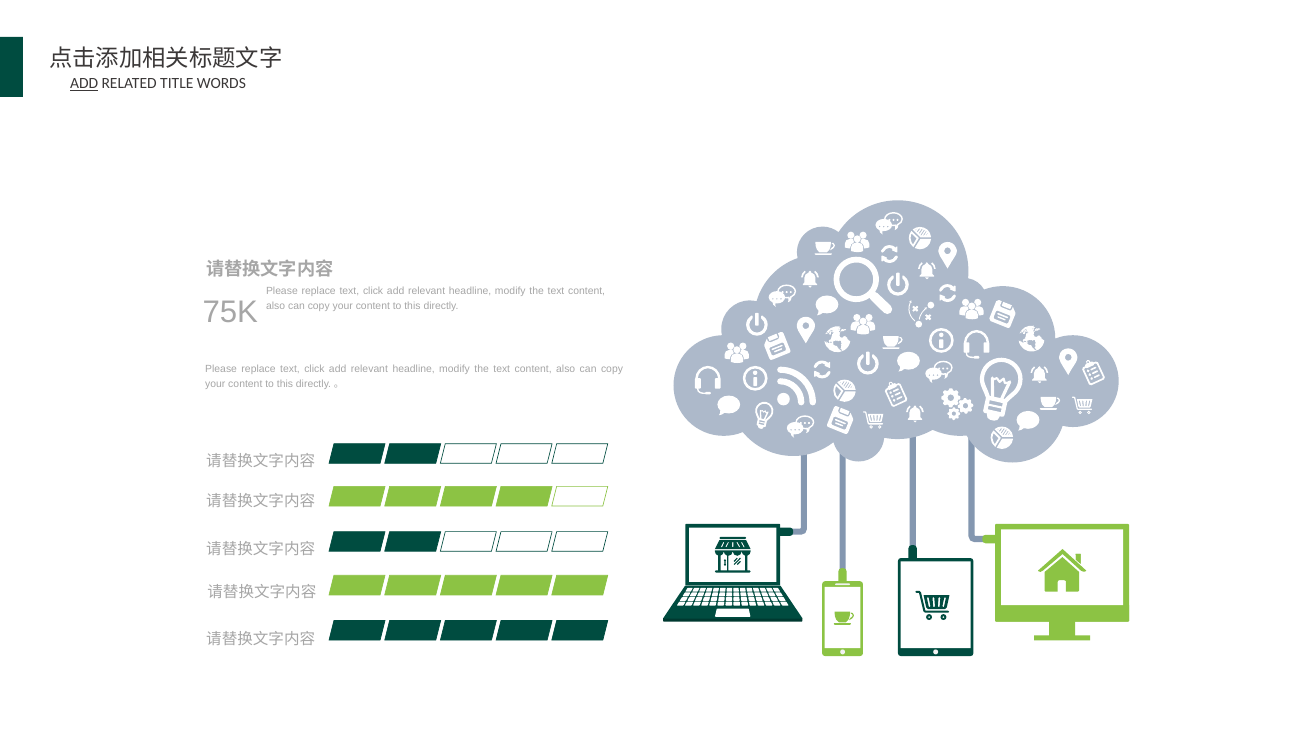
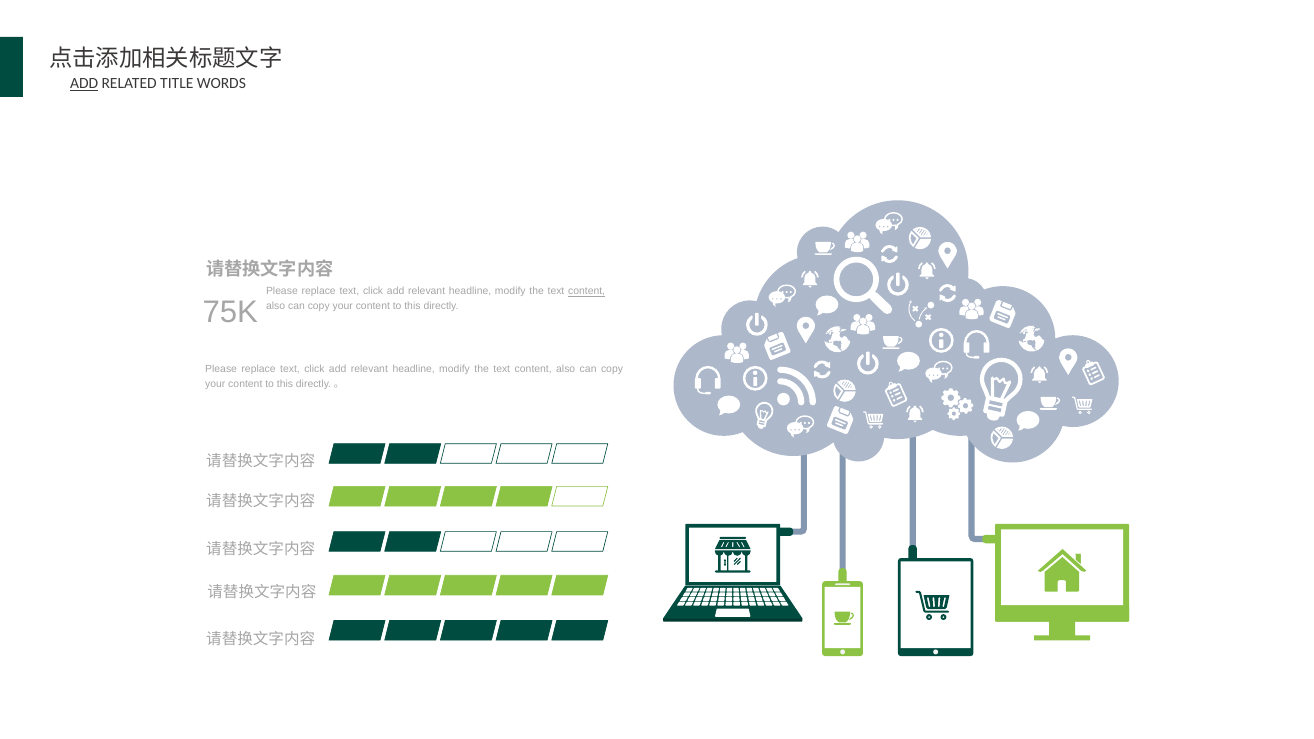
content underline: none -> present (587, 292)
